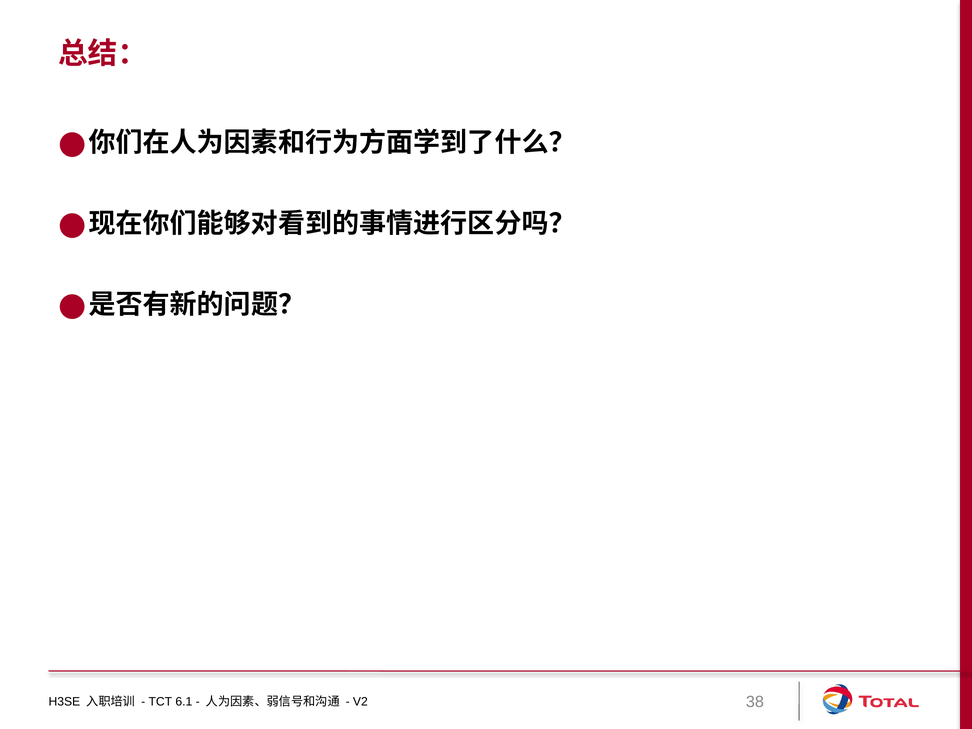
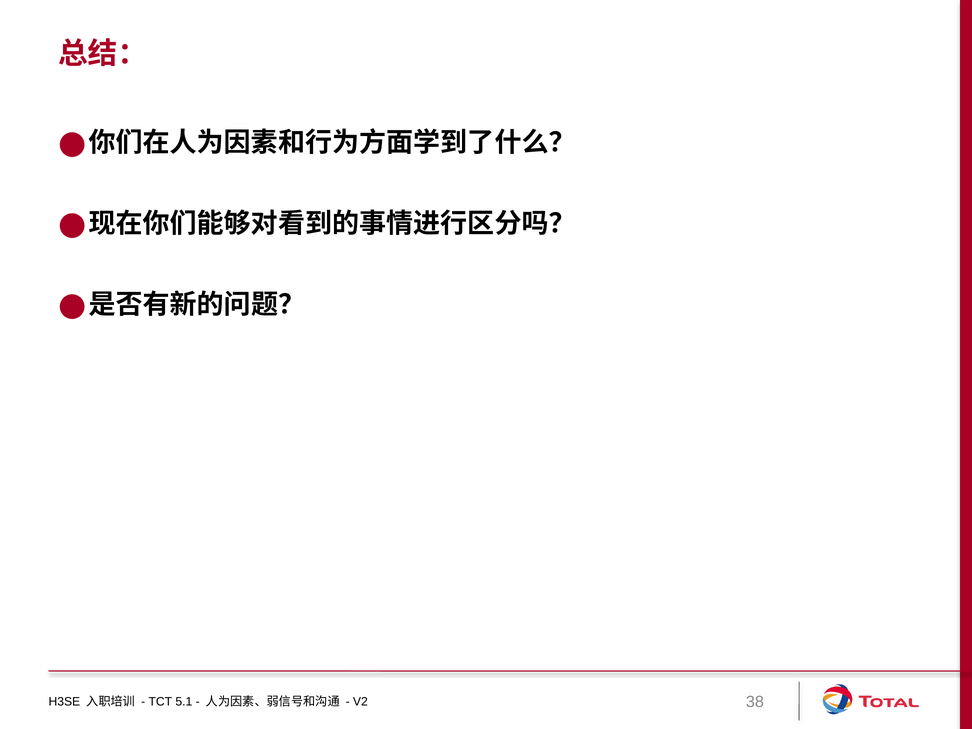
6.1: 6.1 -> 5.1 (184, 702)
